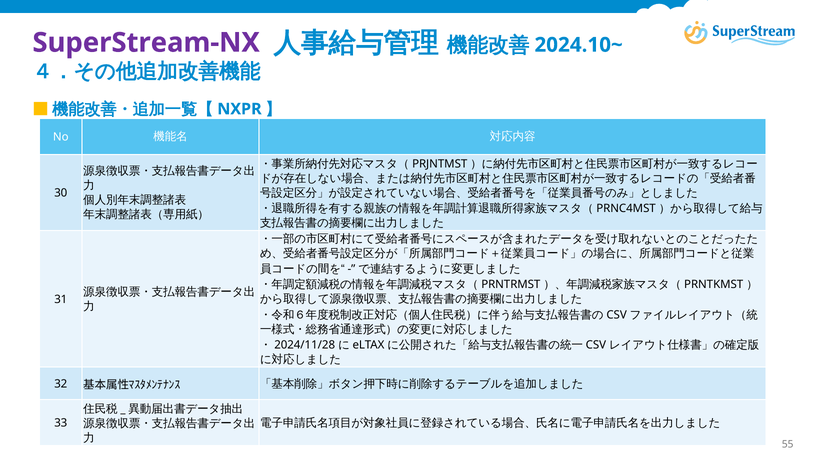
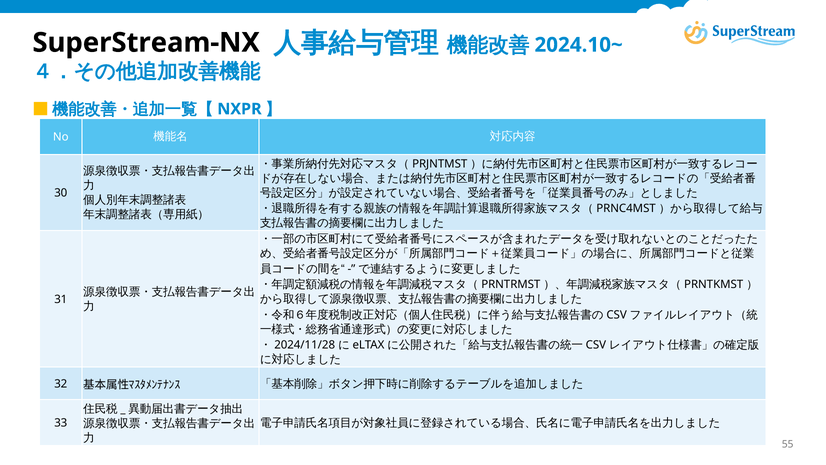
SuperStream-NX colour: purple -> black (146, 43)
